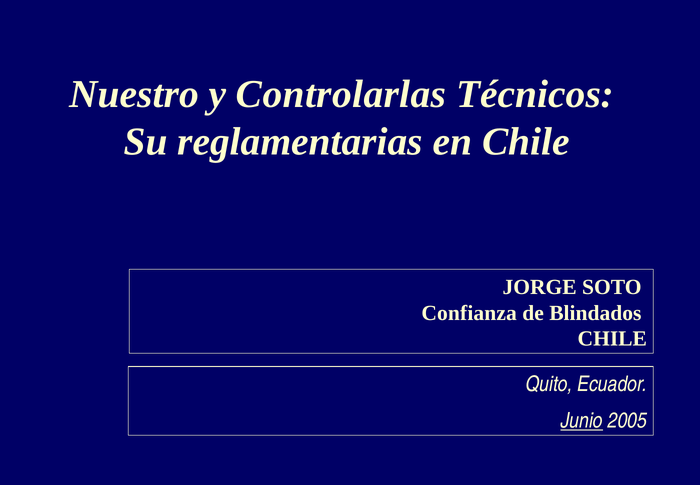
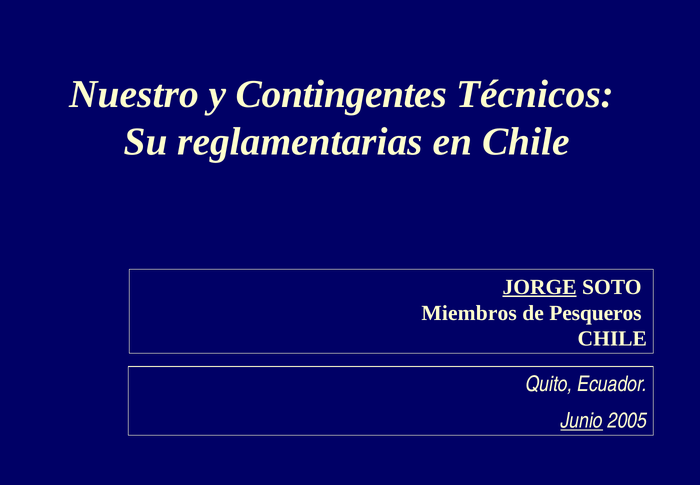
Controlarlas: Controlarlas -> Contingentes (341, 94)
JORGE underline: none -> present (540, 287)
Confianza: Confianza -> Miembros (469, 313)
Blindados: Blindados -> Pesqueros (595, 313)
